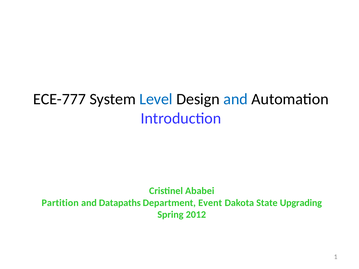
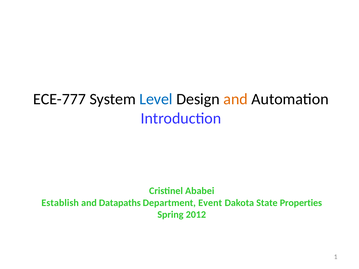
and colour: blue -> orange (236, 99)
Partition: Partition -> Establish (60, 203)
Upgrading: Upgrading -> Properties (301, 203)
